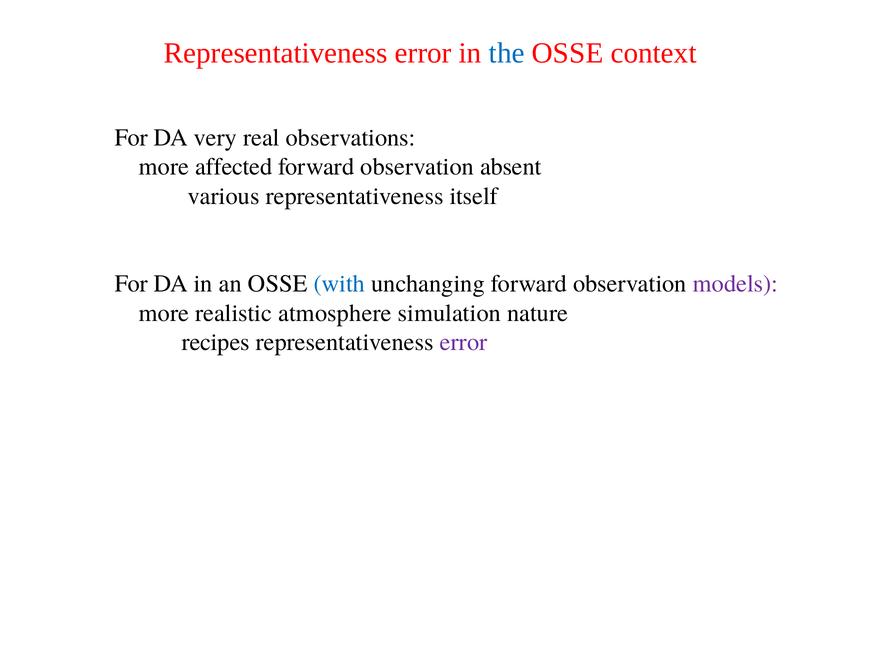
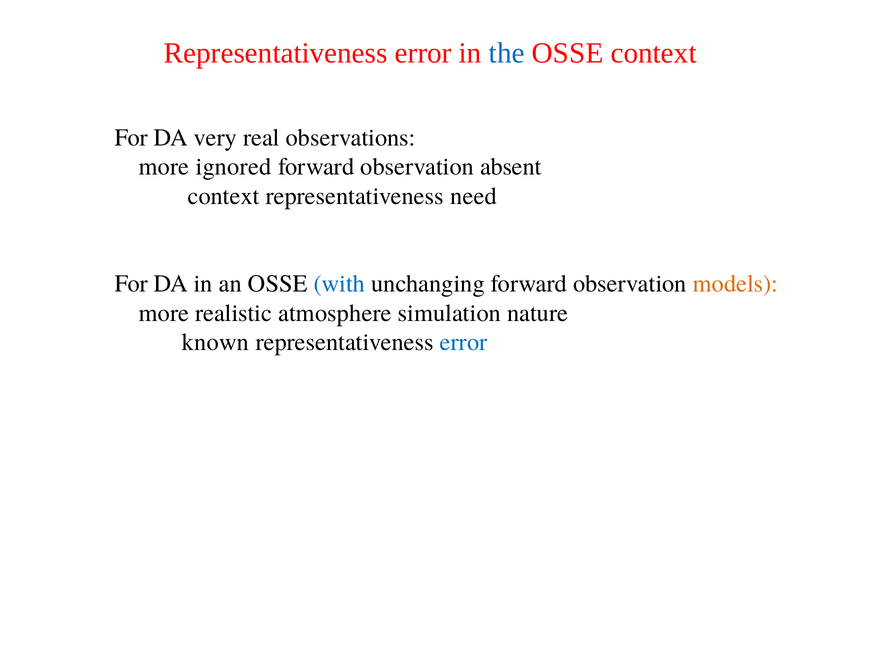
affected: affected -> ignored (233, 167)
various: various -> context (224, 196)
itself: itself -> need (474, 196)
models colour: purple -> orange (736, 284)
recipes: recipes -> known (215, 342)
error colour: purple -> blue (464, 342)
